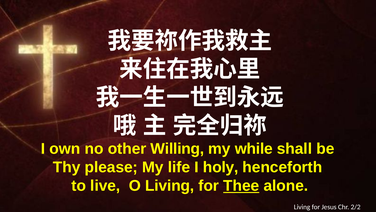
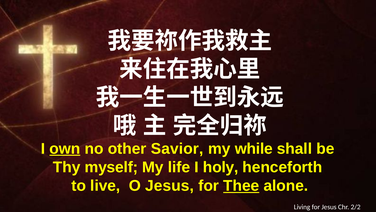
own underline: none -> present (65, 148)
Willing: Willing -> Savior (177, 148)
please: please -> myself (111, 167)
O Living: Living -> Jesus (170, 185)
